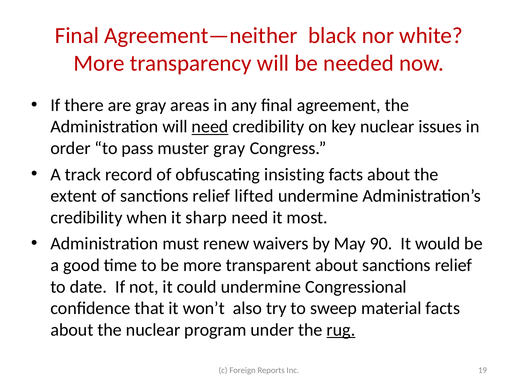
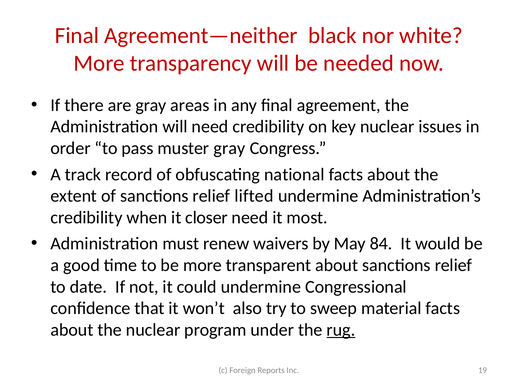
need underline: present -> none (210, 127)
insisting: insisting -> national (294, 175)
sharp: sharp -> closer (207, 218)
90: 90 -> 84 (381, 244)
